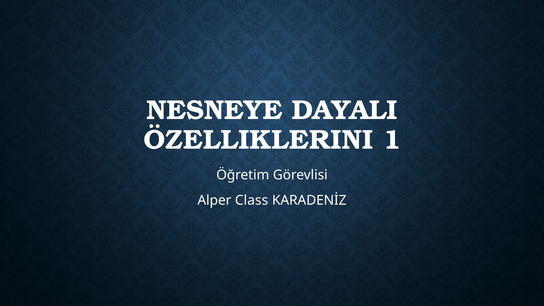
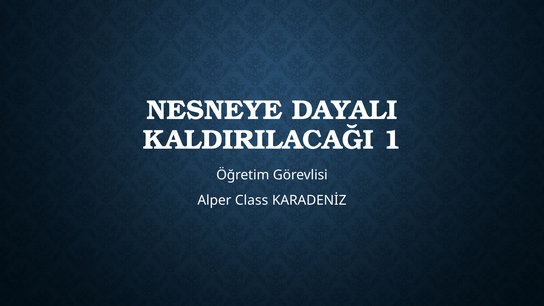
ÖZELLIKLERINI: ÖZELLIKLERINI -> KALDIRILACAĞI (258, 140)
